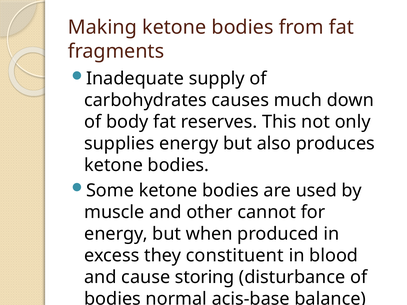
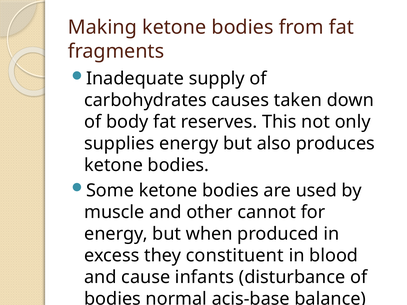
much: much -> taken (298, 100)
storing: storing -> infants (205, 277)
